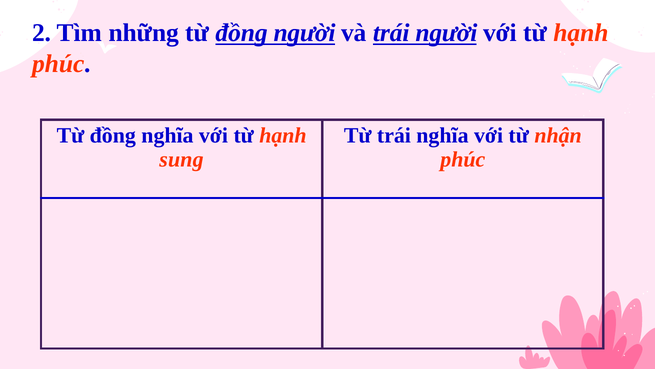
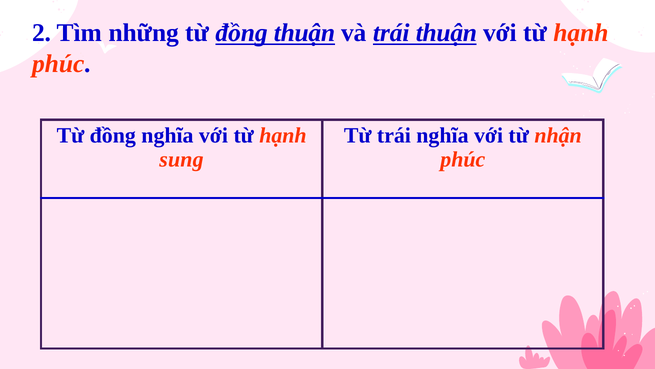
đồng người: người -> thuận (305, 33)
trái người: người -> thuận (446, 33)
